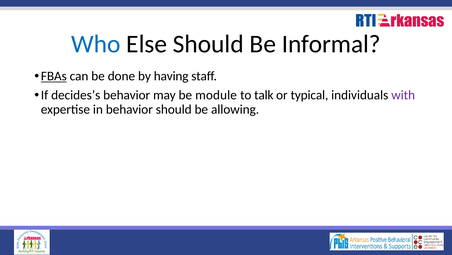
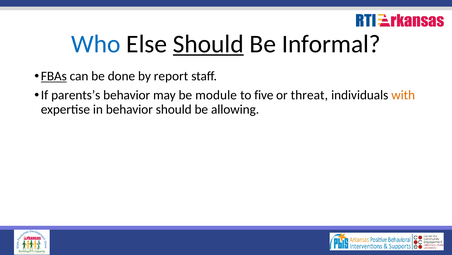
Should underline: none -> present (208, 44)
having: having -> report (171, 76)
decides’s: decides’s -> parents’s (76, 95)
talk: talk -> five (264, 95)
typical: typical -> threat (309, 95)
with colour: purple -> orange (403, 95)
